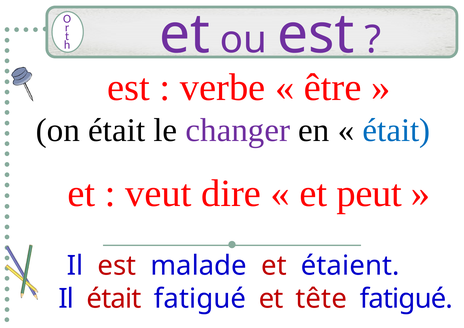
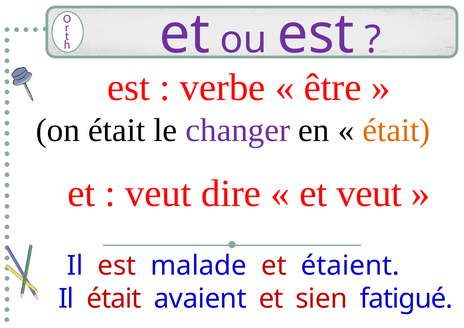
était colour: blue -> orange (396, 130)
et peut: peut -> veut (369, 193)
était fatigué: fatigué -> avaient (200, 299)
tête: tête -> sien (321, 299)
